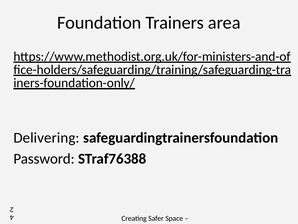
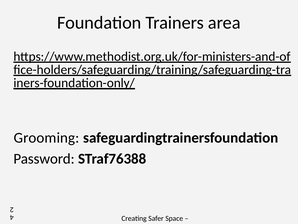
Delivering: Delivering -> Grooming (46, 138)
